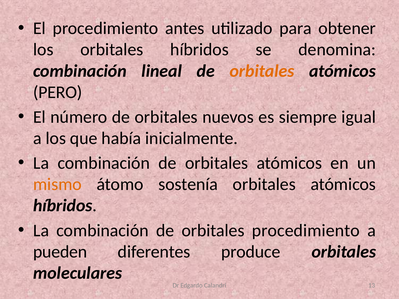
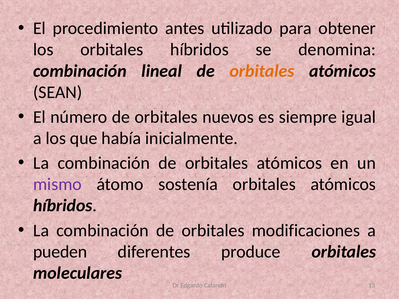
PERO: PERO -> SEAN (58, 92)
mismo colour: orange -> purple (57, 184)
orbitales procedimiento: procedimiento -> modificaciones (306, 231)
